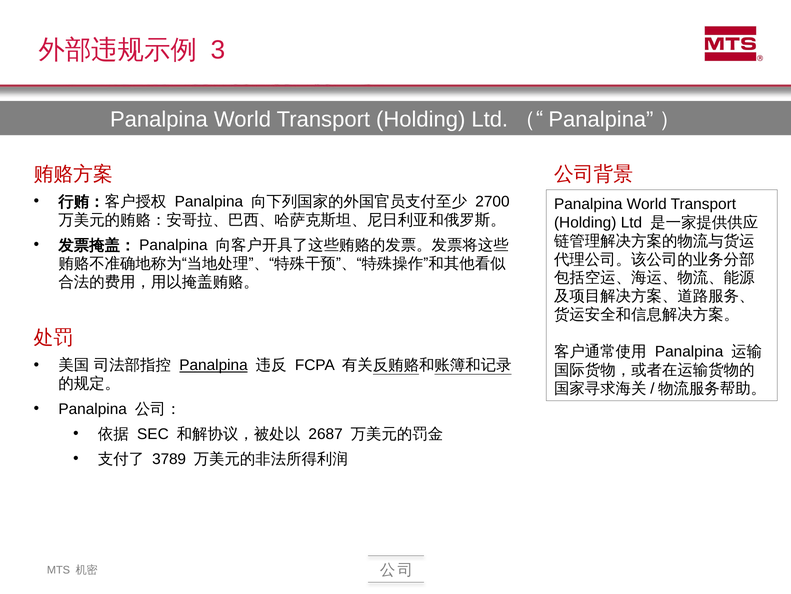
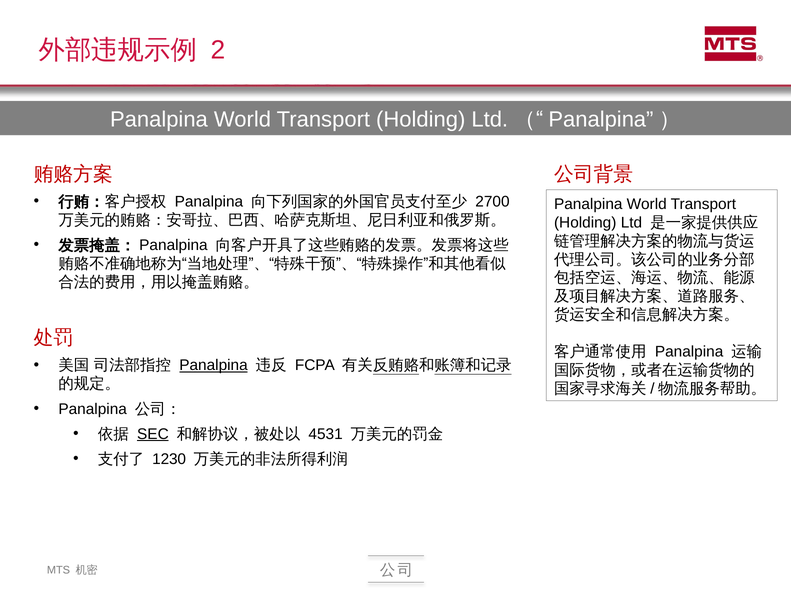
3: 3 -> 2 (218, 50)
SEC underline: none -> present (153, 434)
2687: 2687 -> 4531 (326, 434)
3789: 3789 -> 1230 (169, 459)
